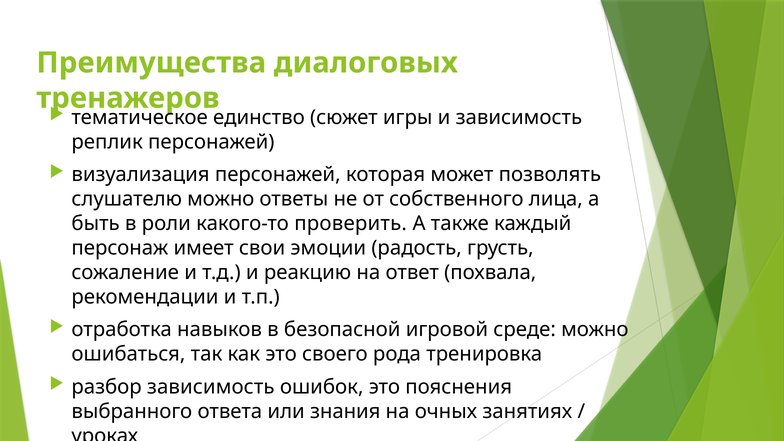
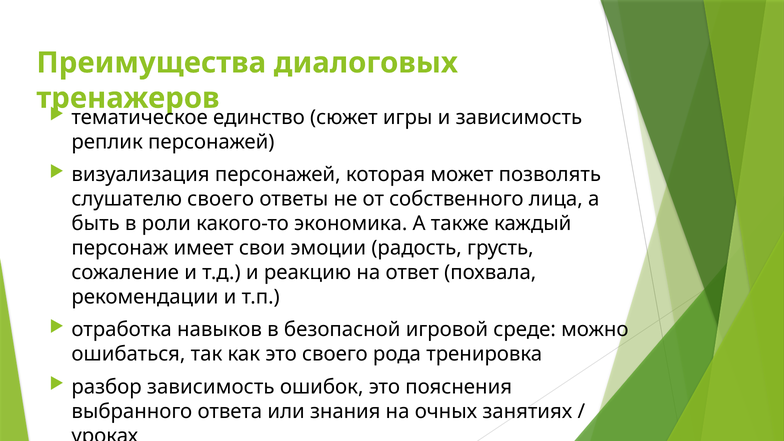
слушателю можно: можно -> своего (221, 199)
проверить: проверить -> экономика (351, 224)
